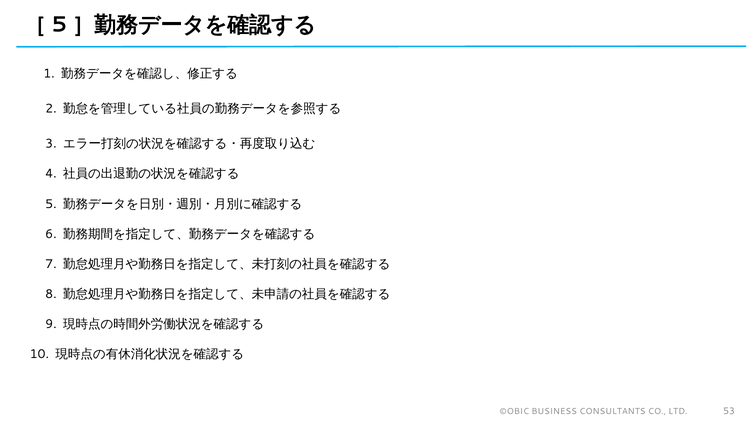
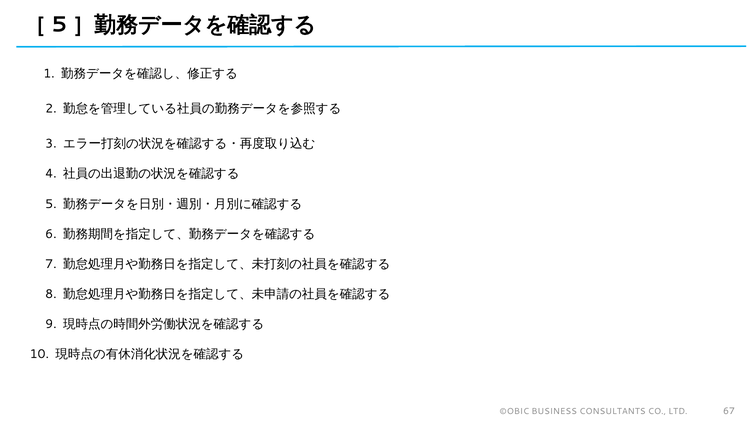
53: 53 -> 67 (729, 412)
